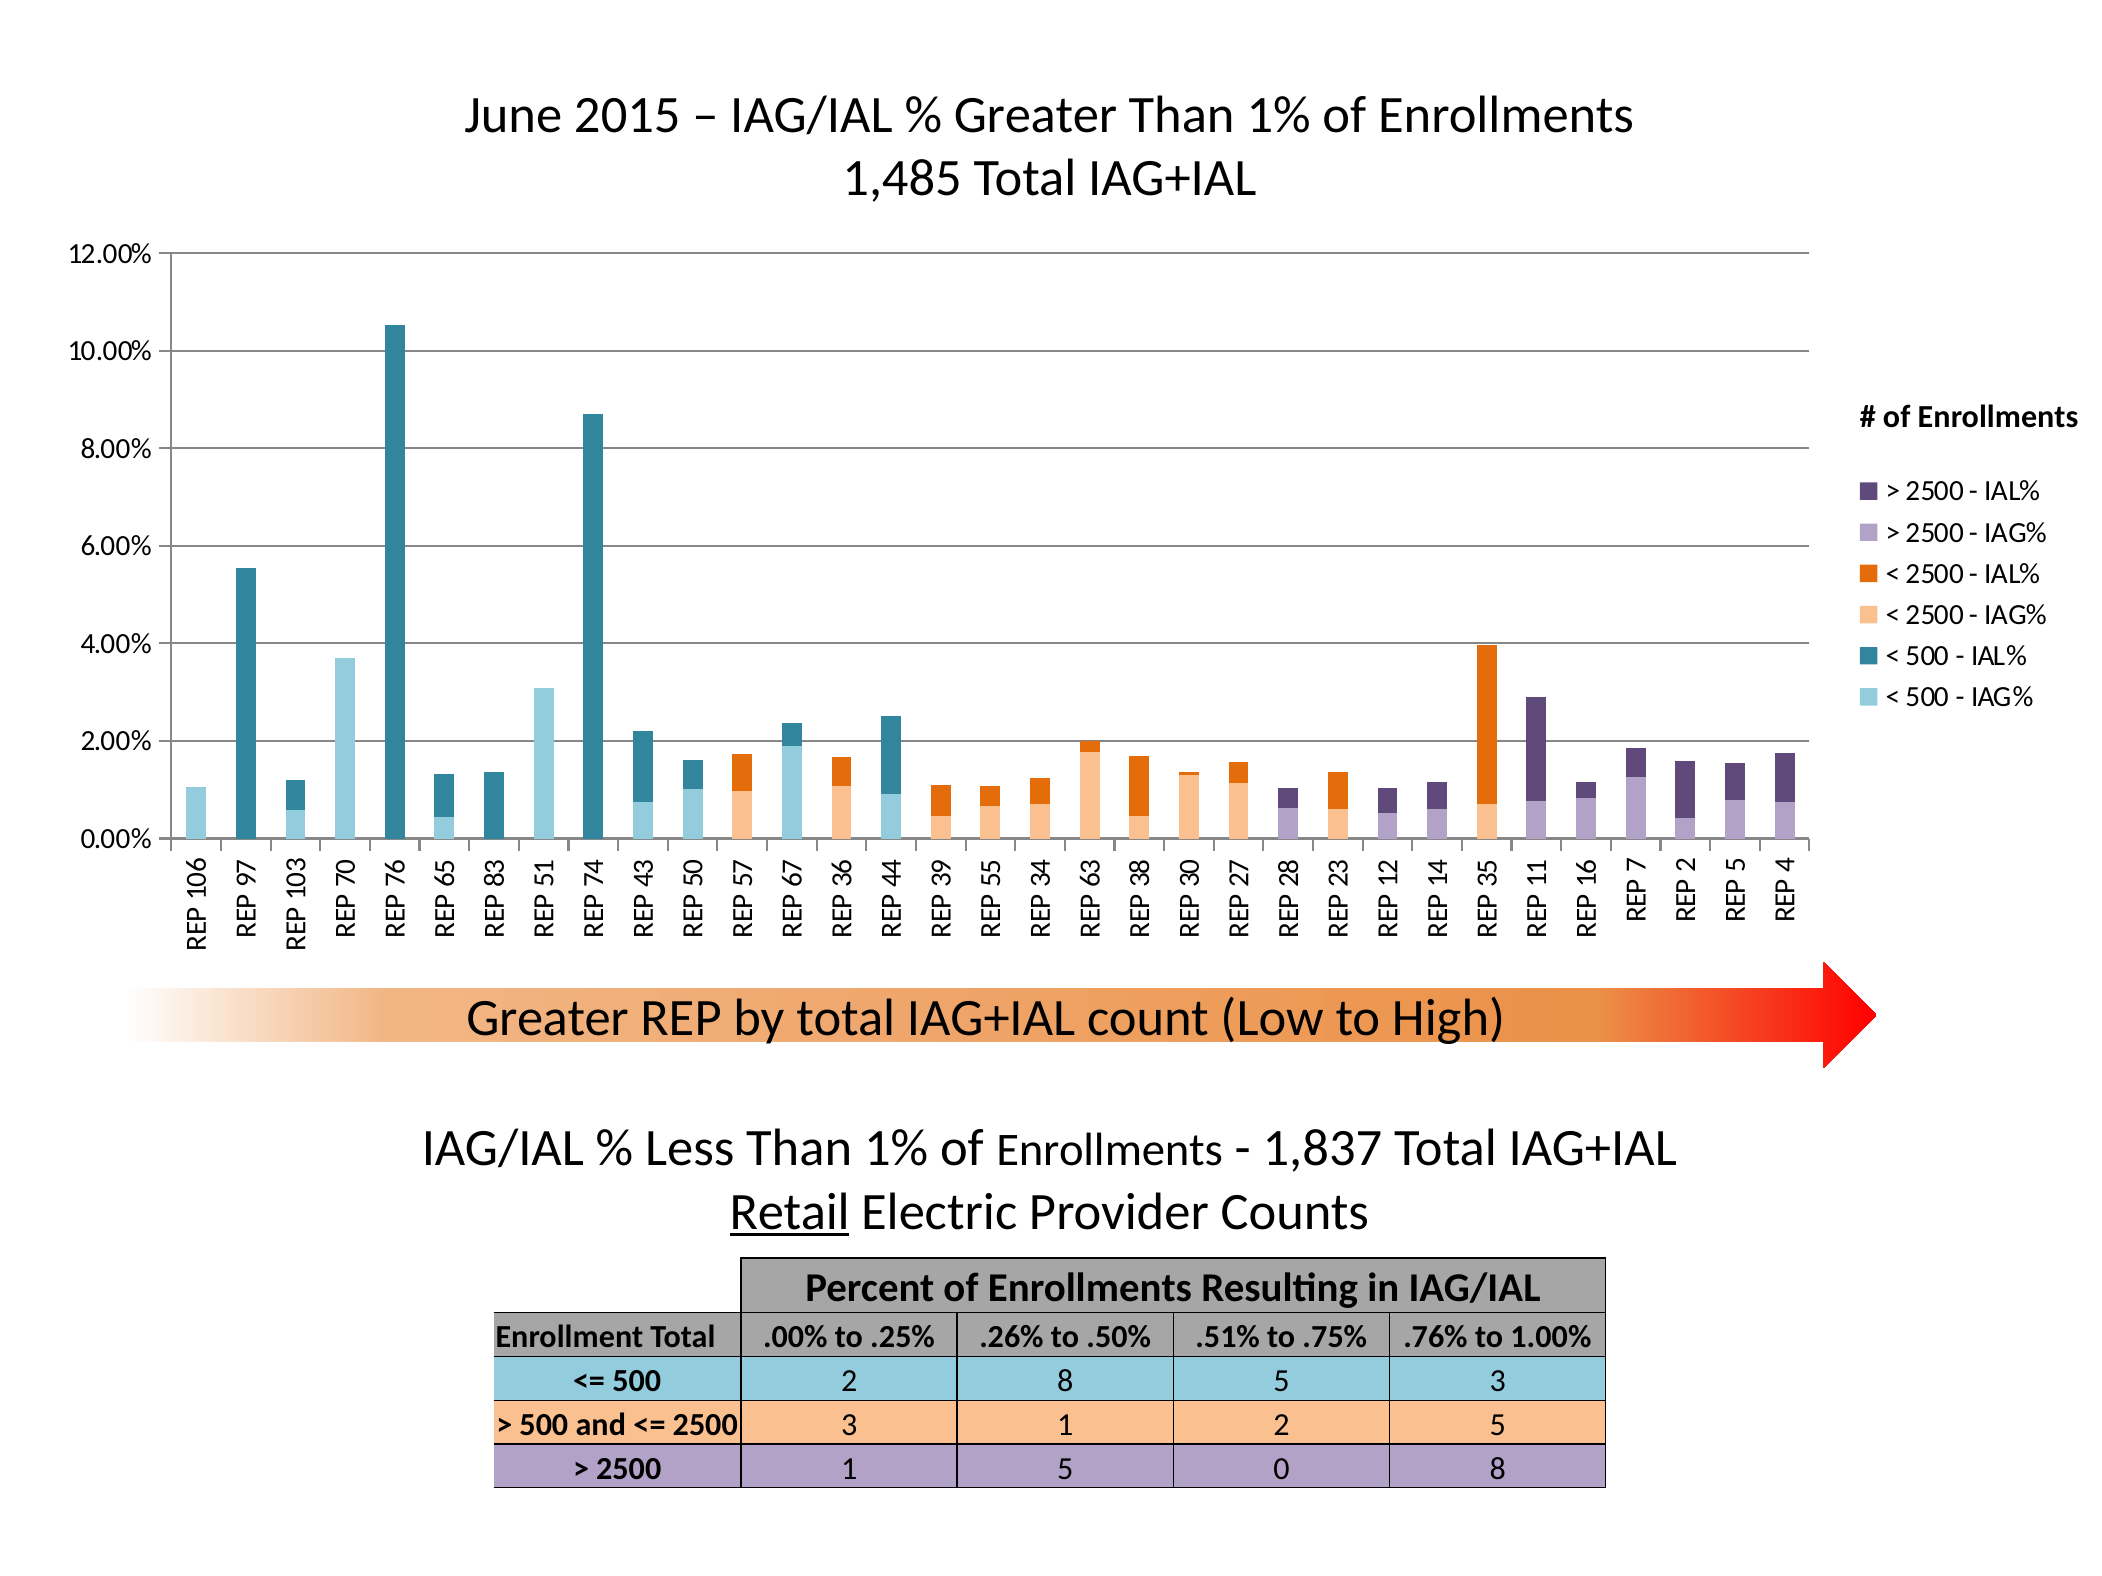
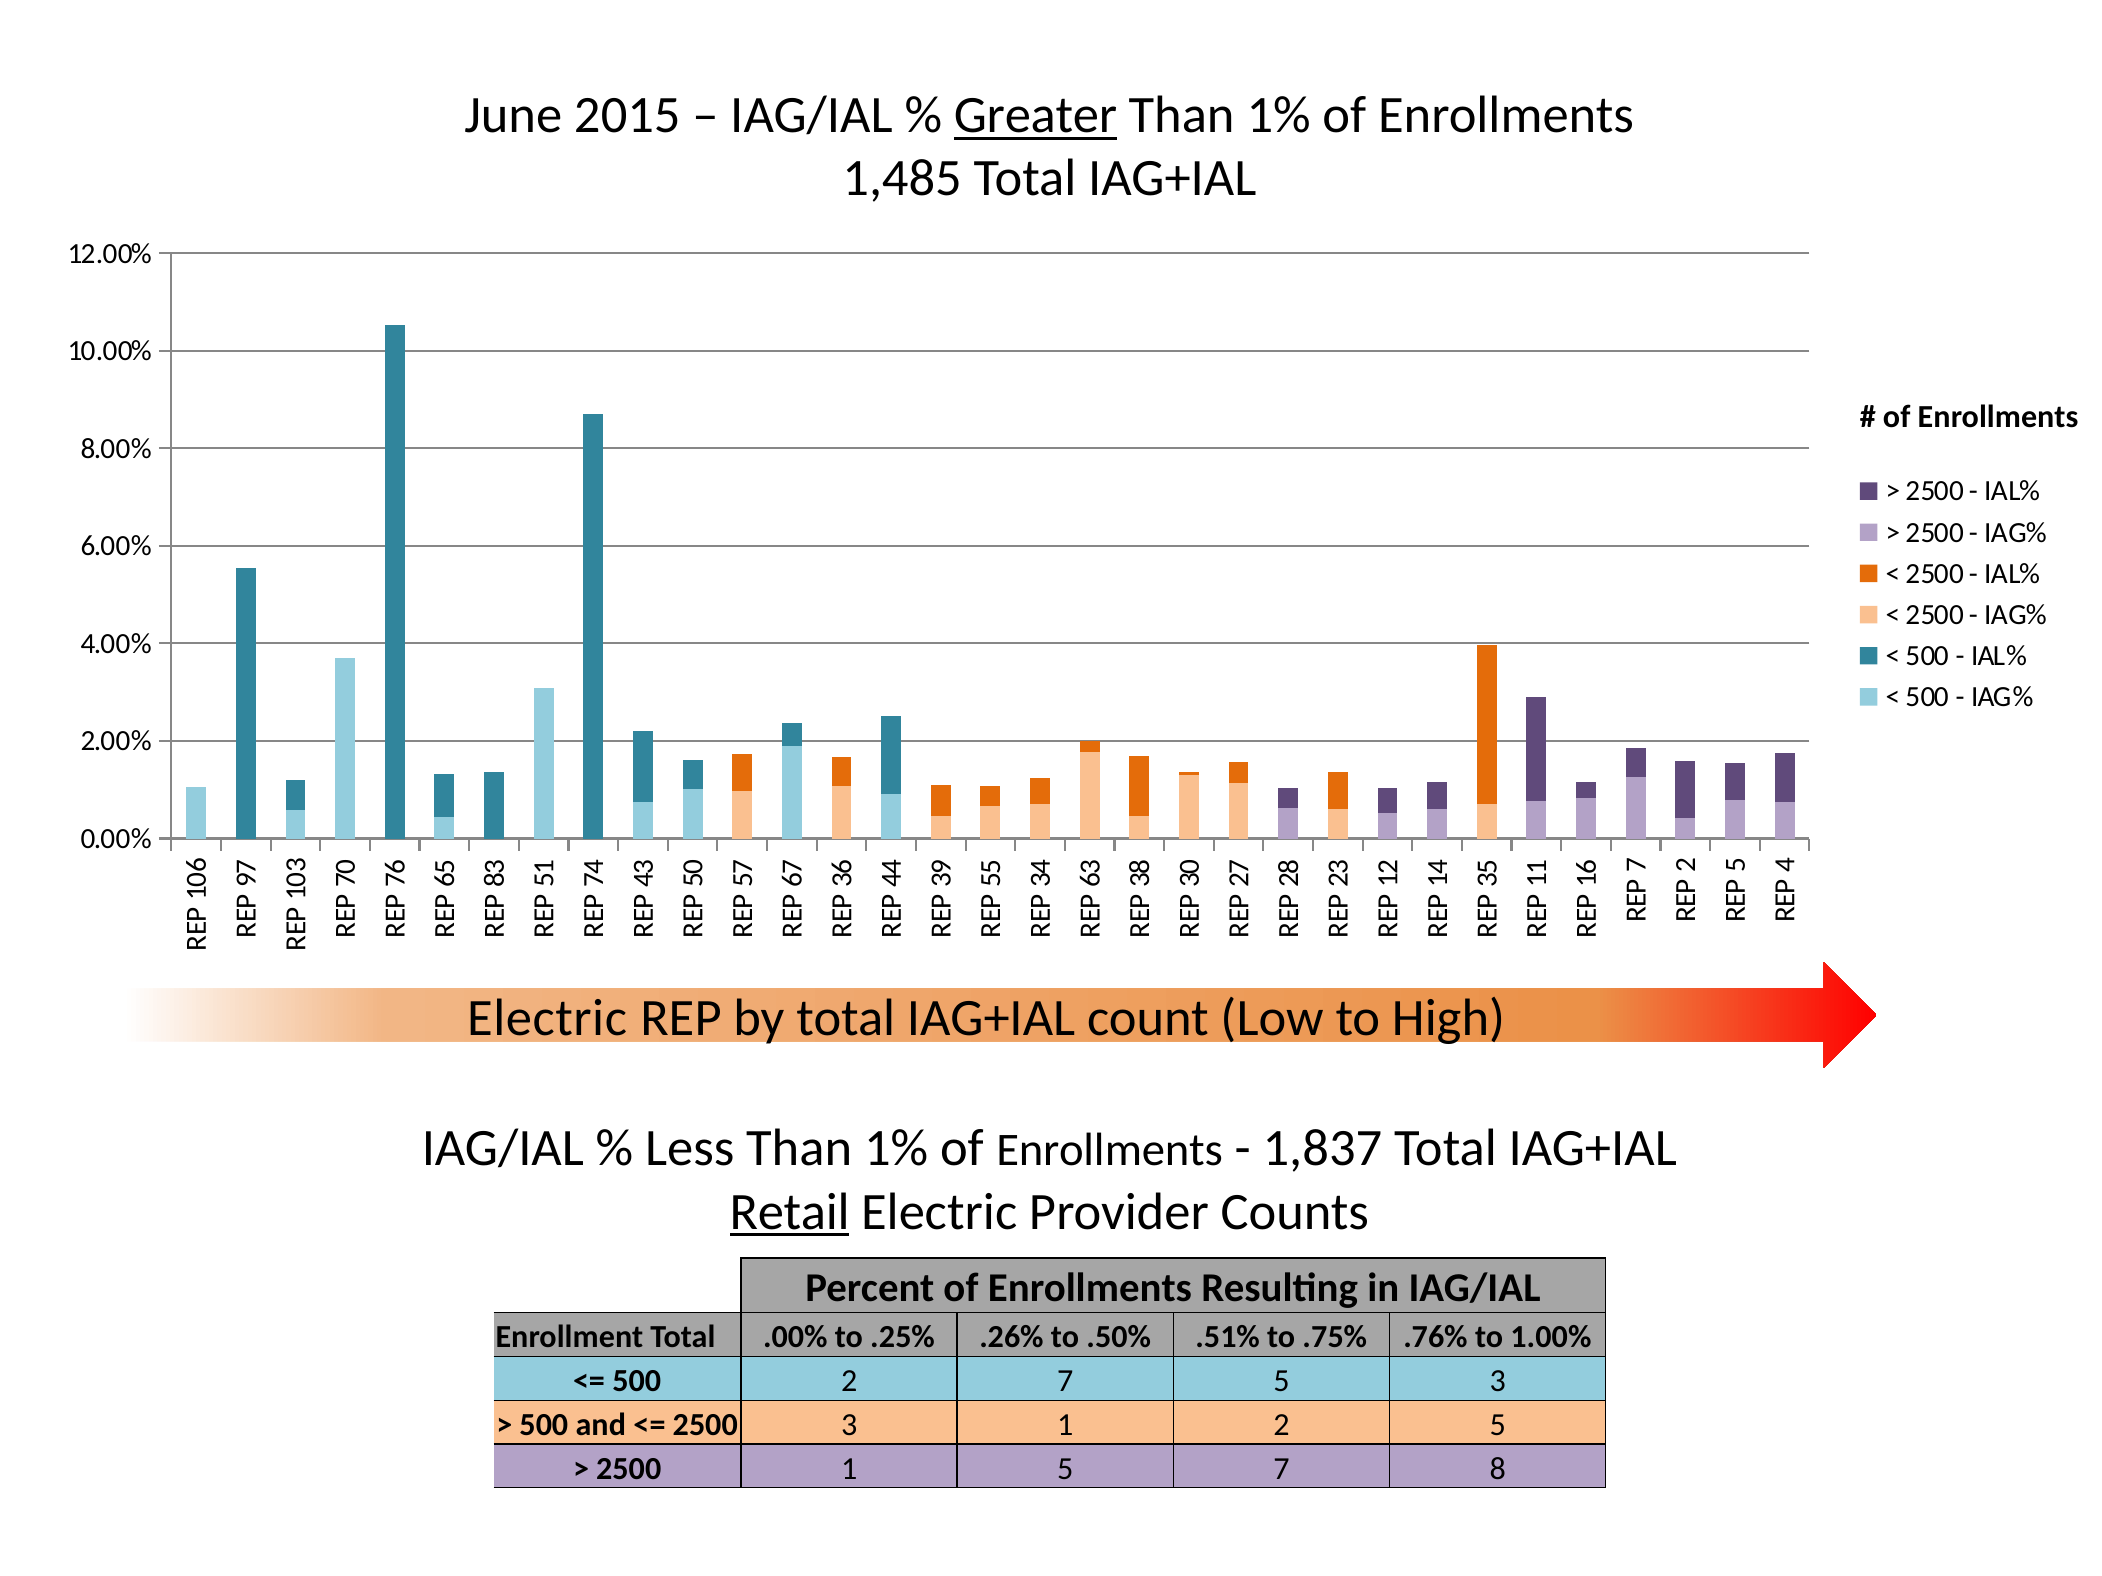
Greater underline: none -> present (1035, 116)
Greater: Greater -> Electric (547, 1019)
500 2 8: 8 -> 7 (1065, 1381)
1 5 0: 0 -> 7 (1281, 1469)
